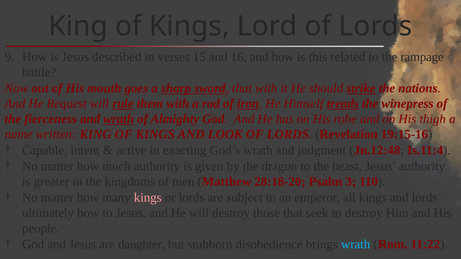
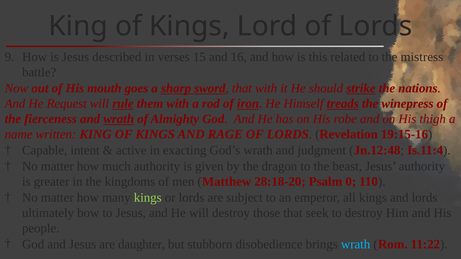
rampage: rampage -> mistress (422, 57)
LOOK: LOOK -> RAGE (225, 134)
3: 3 -> 0 (351, 182)
kings colour: pink -> light green (148, 198)
